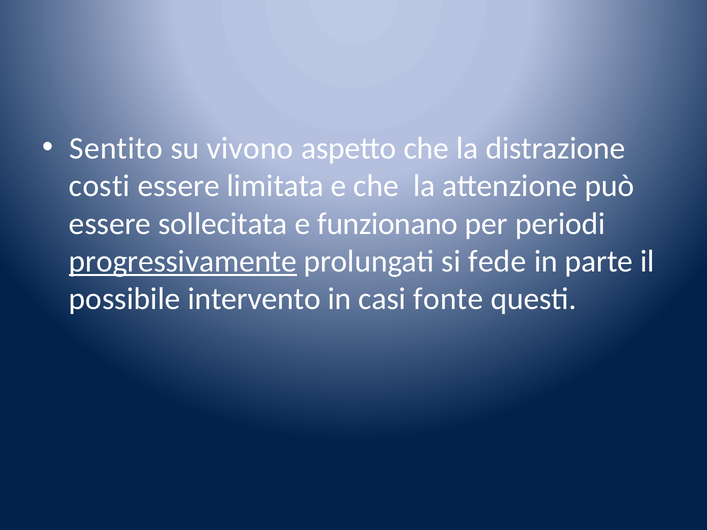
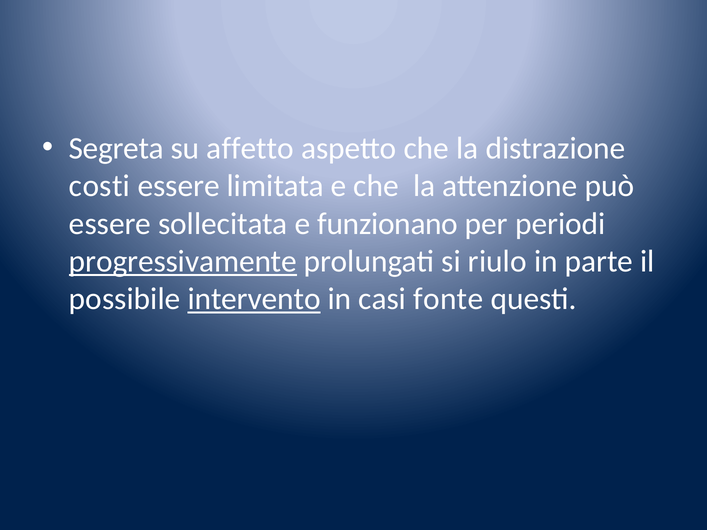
Sentito: Sentito -> Segreta (116, 148)
vivono: vivono -> affetto (250, 148)
fede: fede -> riulo (497, 261)
intervento underline: none -> present (254, 299)
